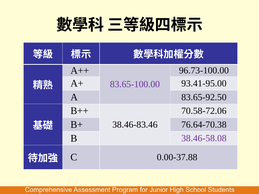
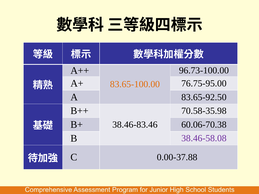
93.41-95.00: 93.41-95.00 -> 76.75-95.00 (204, 84)
83.65-100.00 colour: purple -> orange (135, 84)
70.58-72.06: 70.58-72.06 -> 70.58-35.98 (204, 111)
76.64-70.38: 76.64-70.38 -> 60.06-70.38 (204, 125)
